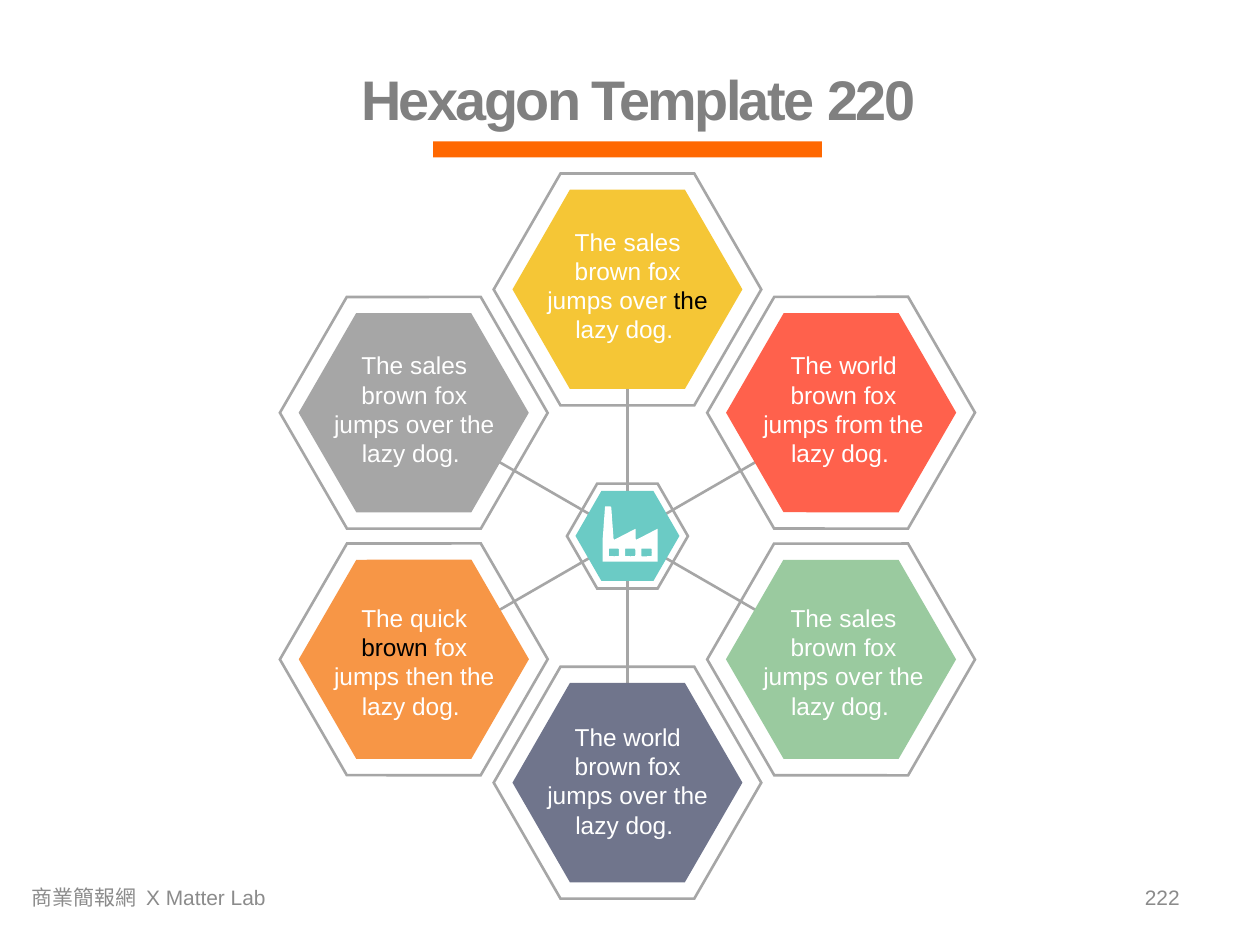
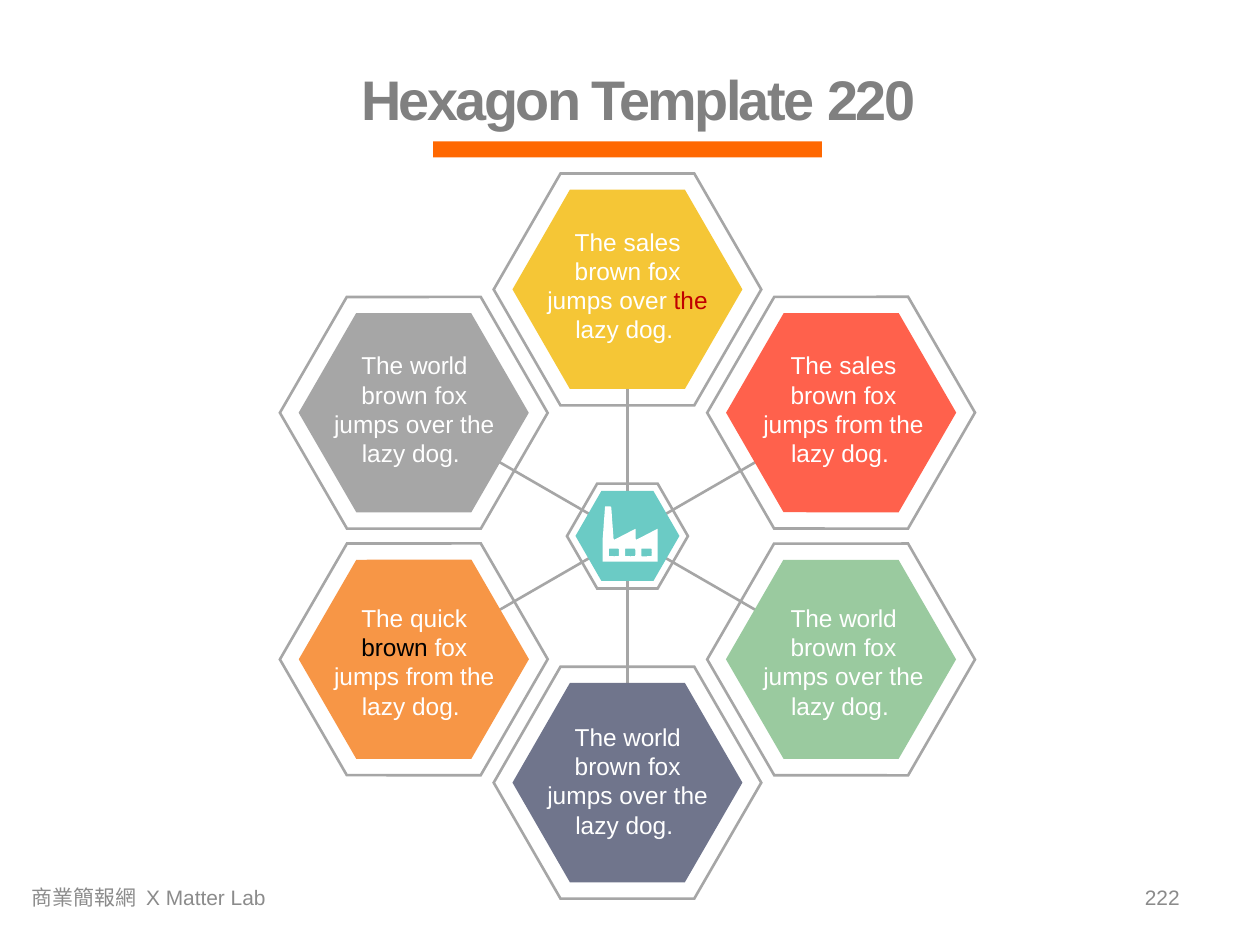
the colour: black -> red (691, 302)
sales: sales -> world (439, 367)
world: world -> sales (868, 367)
sales: sales -> world (868, 619)
then: then -> from (430, 678)
